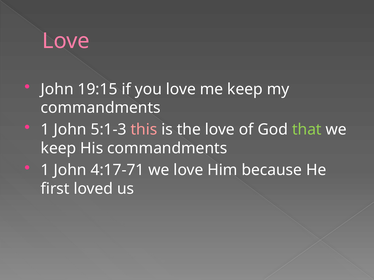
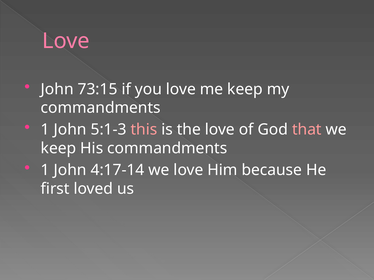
19:15: 19:15 -> 73:15 (98, 89)
that colour: light green -> pink (307, 130)
4:17-71: 4:17-71 -> 4:17-14 (117, 170)
